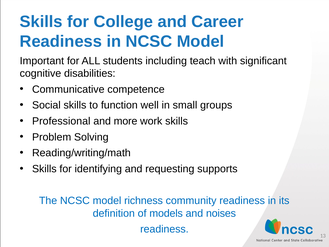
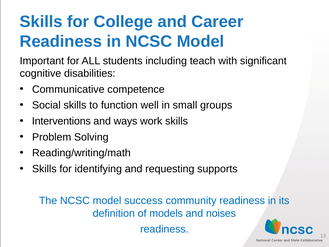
Professional: Professional -> Interventions (61, 121)
more: more -> ways (126, 121)
richness: richness -> success (143, 201)
